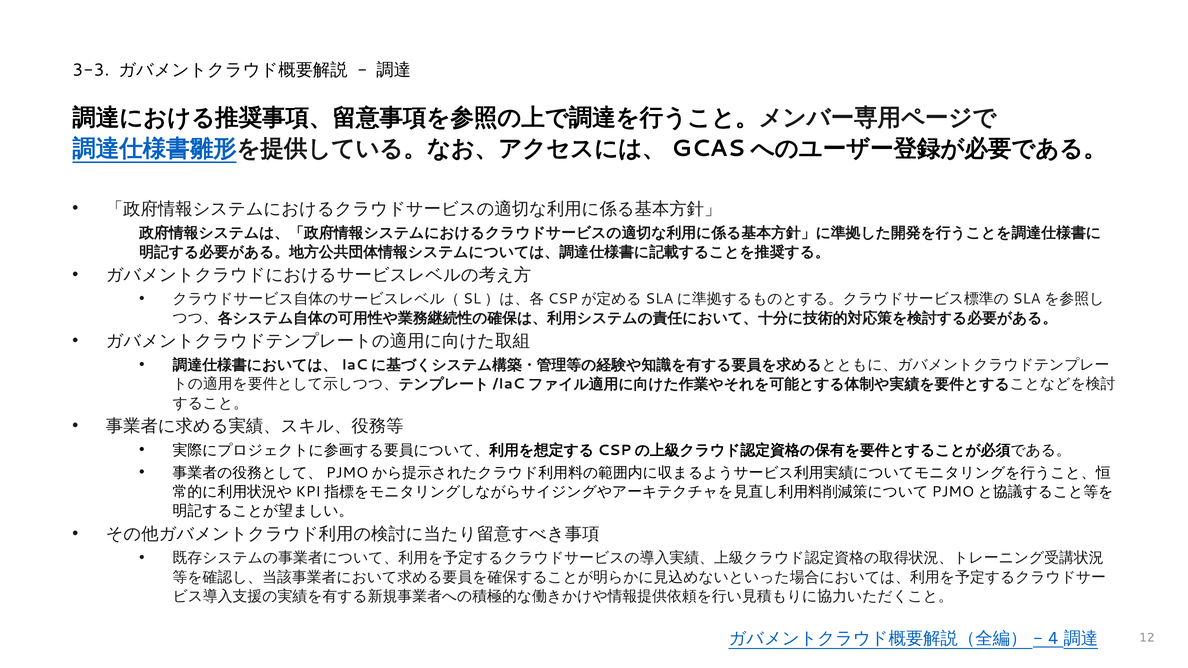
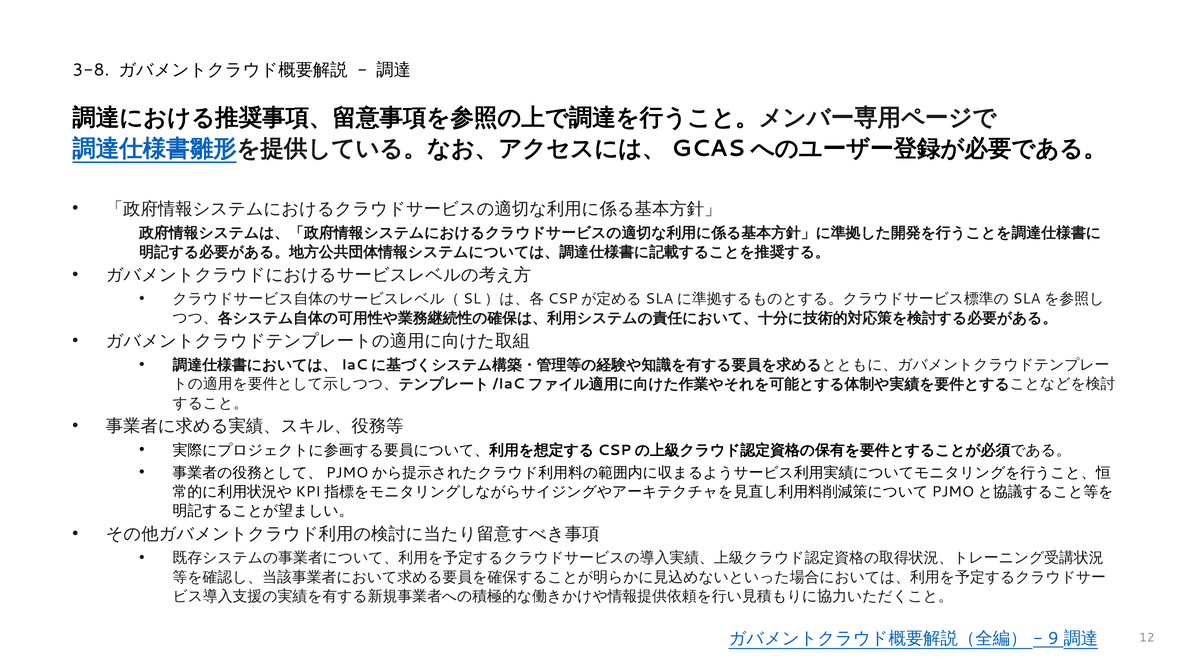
3-3: 3-3 -> 3-8 (91, 70)
4: 4 -> 9 (1053, 639)
